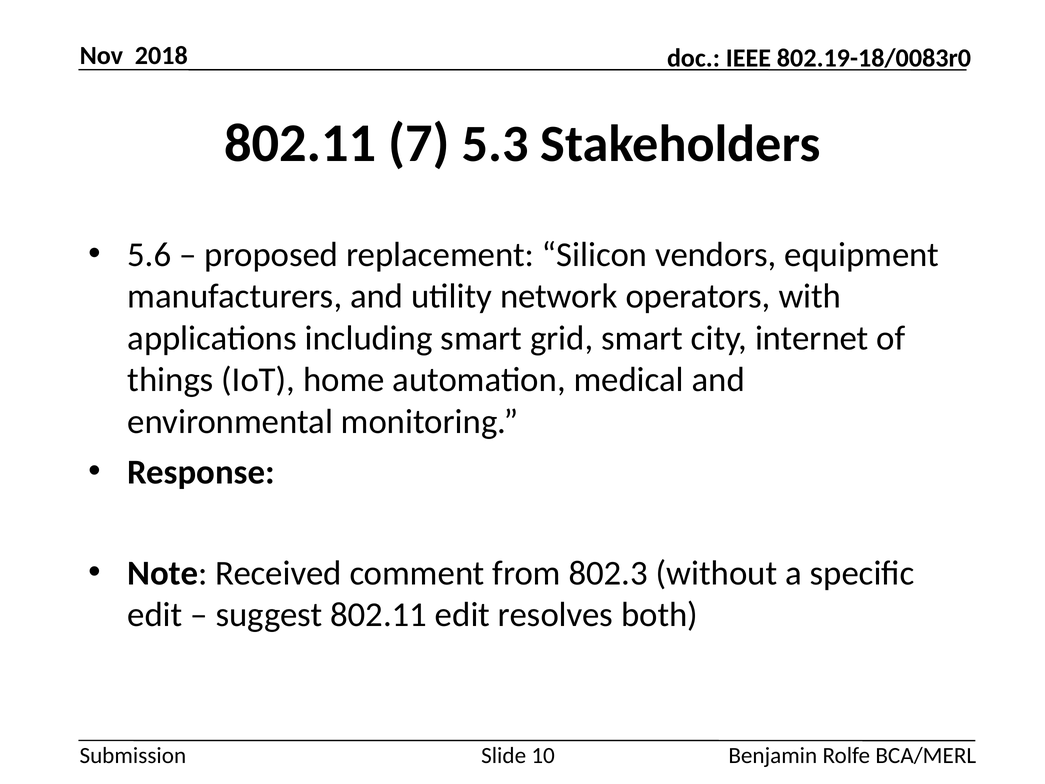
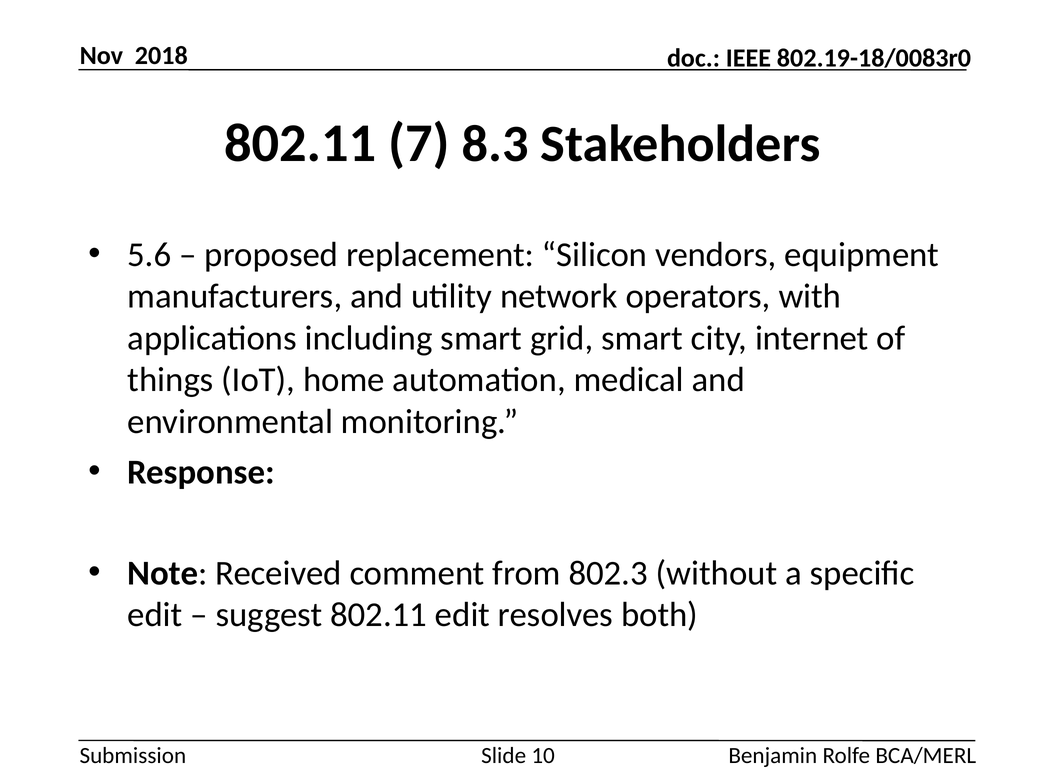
5.3: 5.3 -> 8.3 (495, 144)
